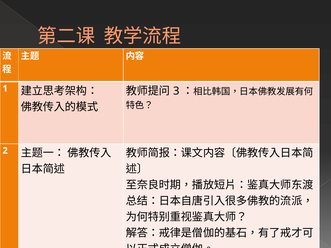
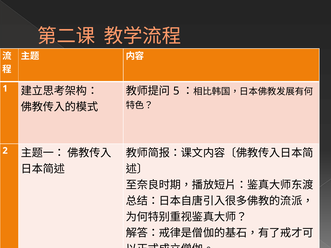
3: 3 -> 5 (176, 91)
